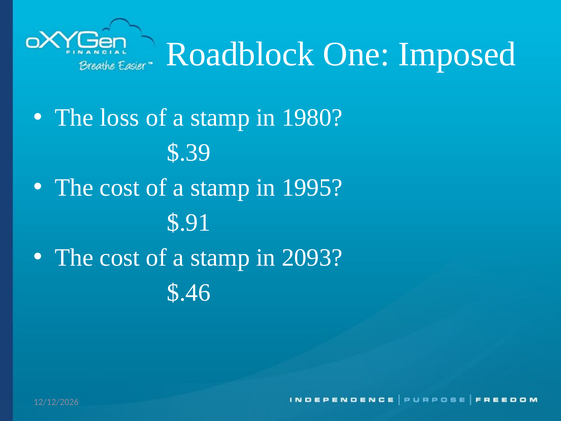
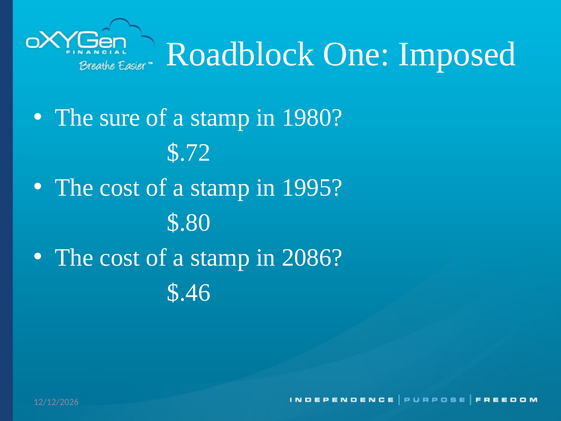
loss: loss -> sure (120, 118)
$.39: $.39 -> $.72 (189, 153)
$.91: $.91 -> $.80 (189, 222)
2093: 2093 -> 2086 (312, 257)
